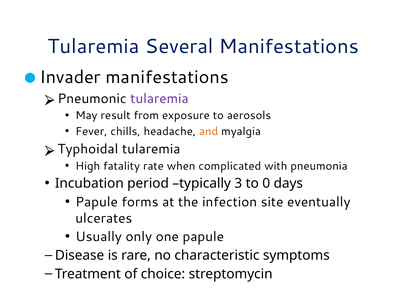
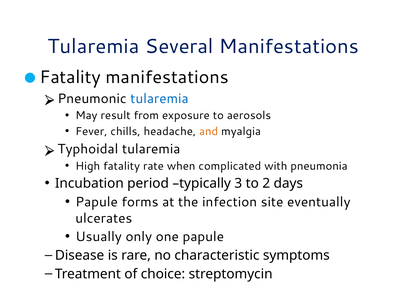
Invader: Invader -> Fatality (70, 77)
tularemia colour: purple -> blue (159, 99)
0: 0 -> 2 (266, 184)
